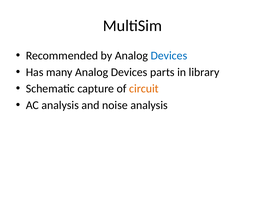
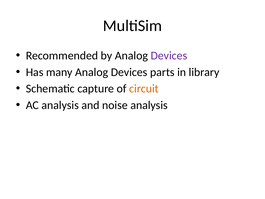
Devices colour: blue -> purple (169, 56)
